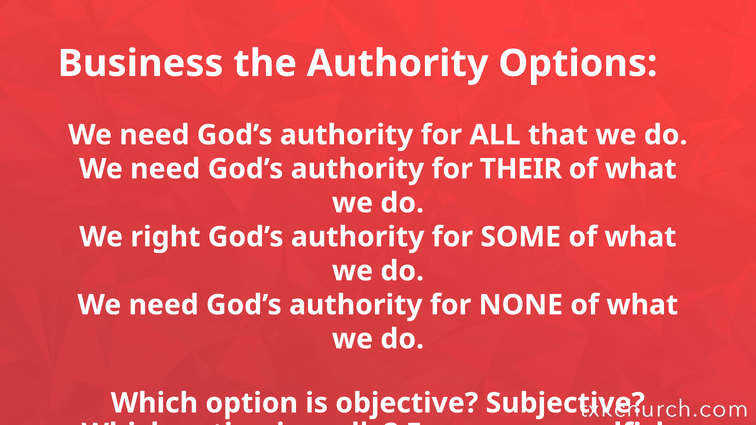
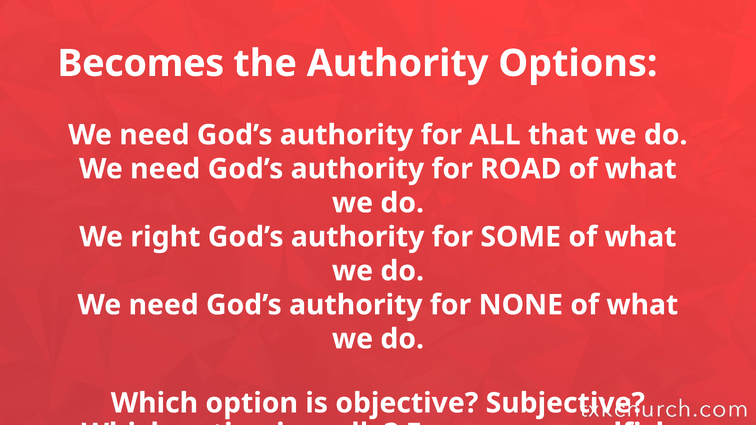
Business: Business -> Becomes (141, 63)
THEIR: THEIR -> ROAD (521, 169)
